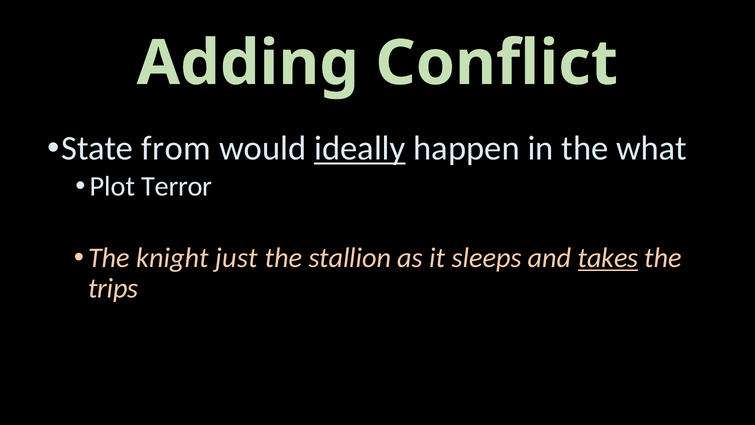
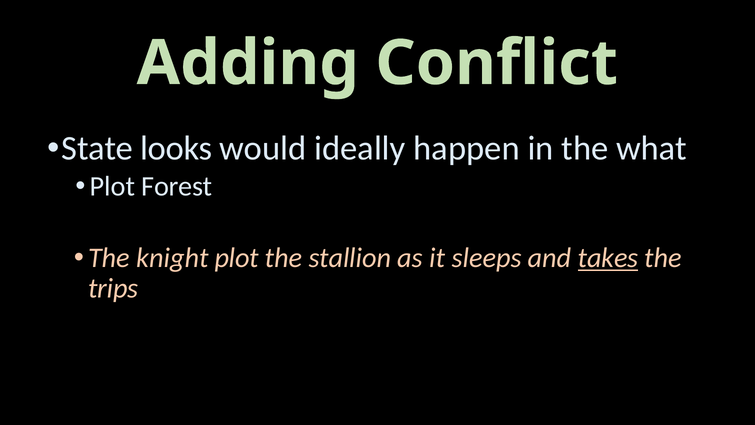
from: from -> looks (176, 148)
ideally underline: present -> none (360, 148)
Terror: Terror -> Forest (177, 186)
knight just: just -> plot (237, 258)
